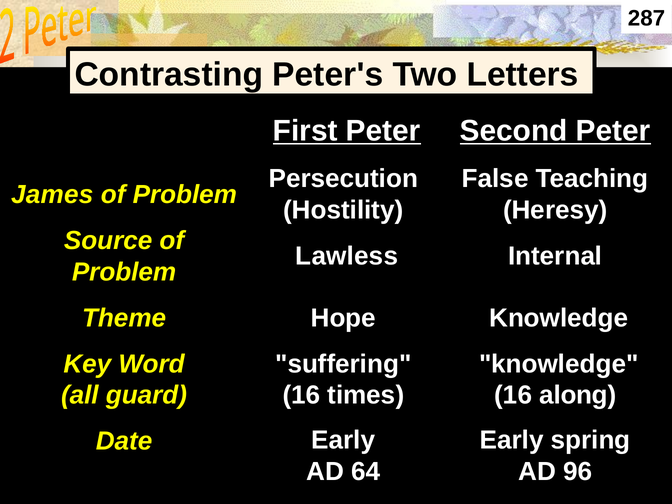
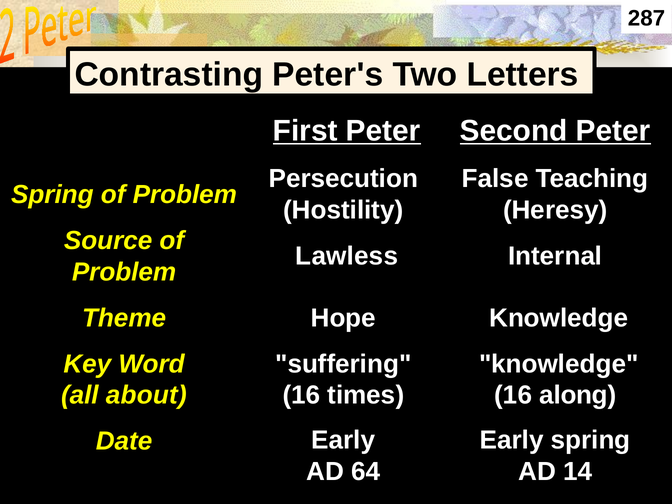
James: James -> Spring (52, 194)
guard: guard -> about (146, 395)
96: 96 -> 14 (578, 472)
